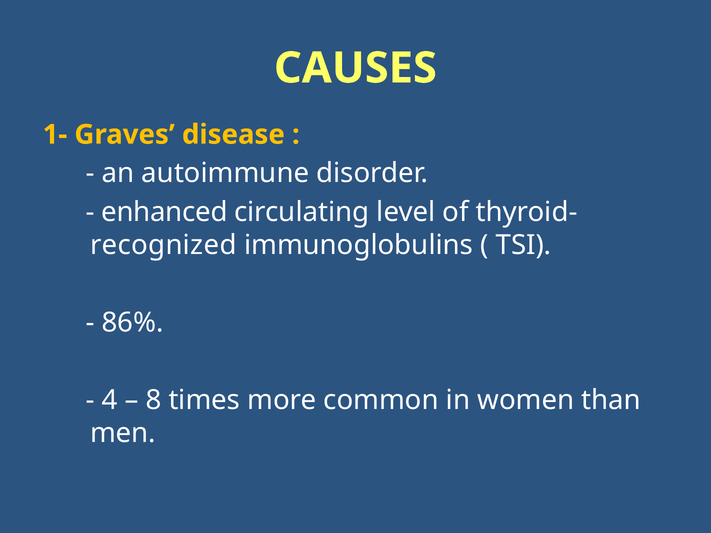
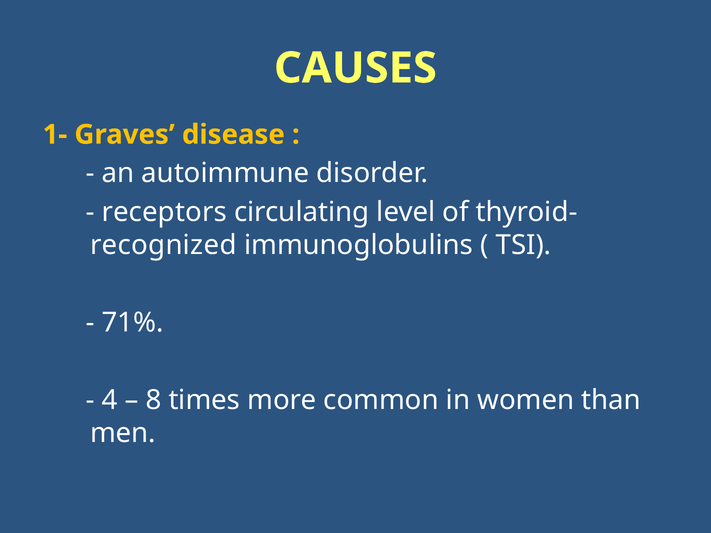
enhanced: enhanced -> receptors (164, 212)
86%: 86% -> 71% (133, 323)
